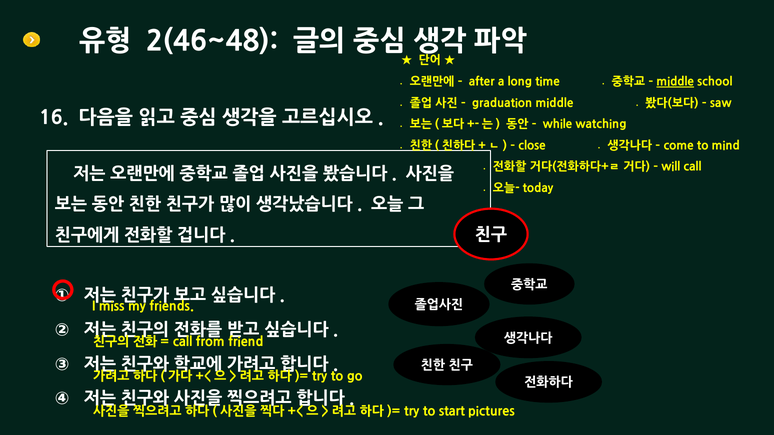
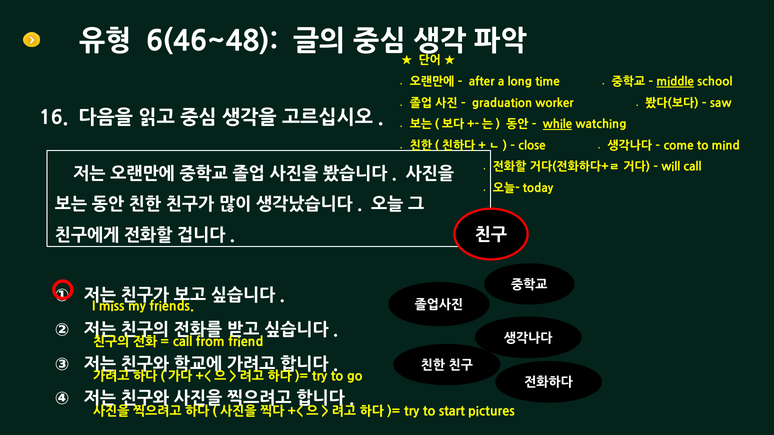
2(46~48: 2(46~48 -> 6(46~48 (212, 41)
graduation middle: middle -> worker (555, 103)
while underline: none -> present (557, 125)
